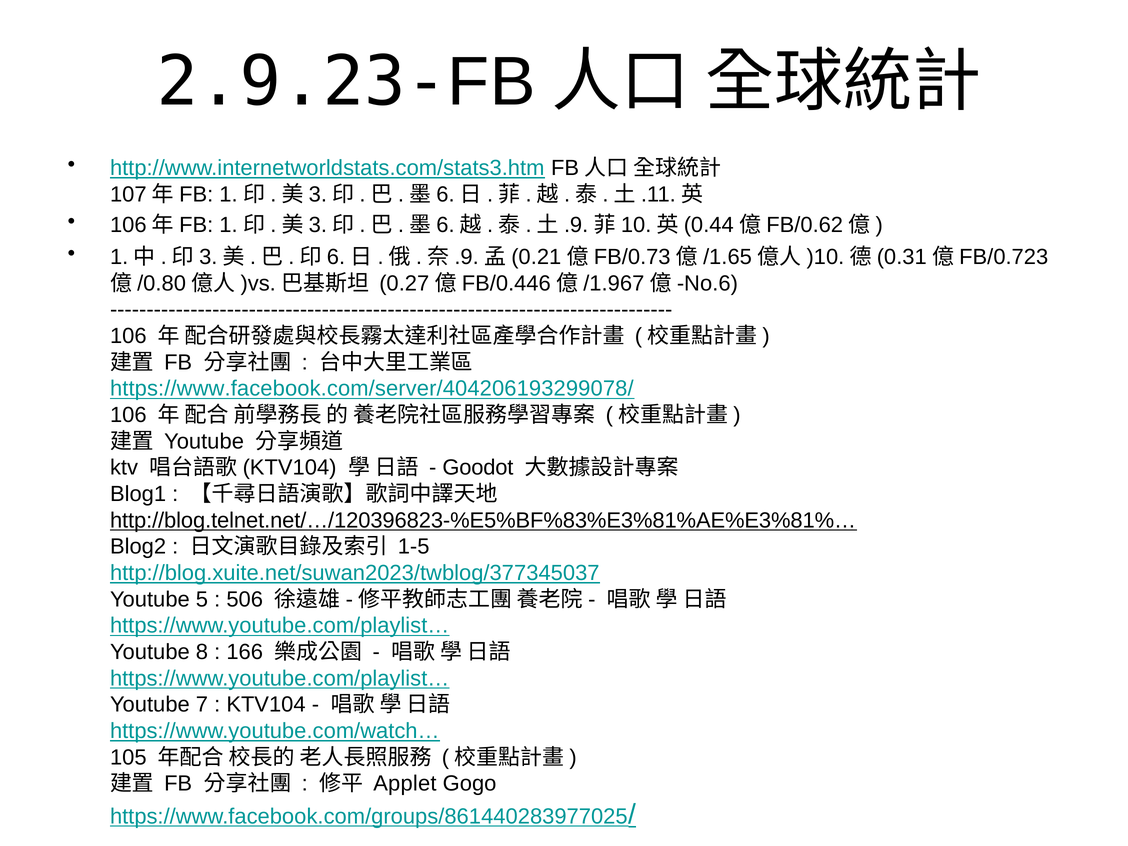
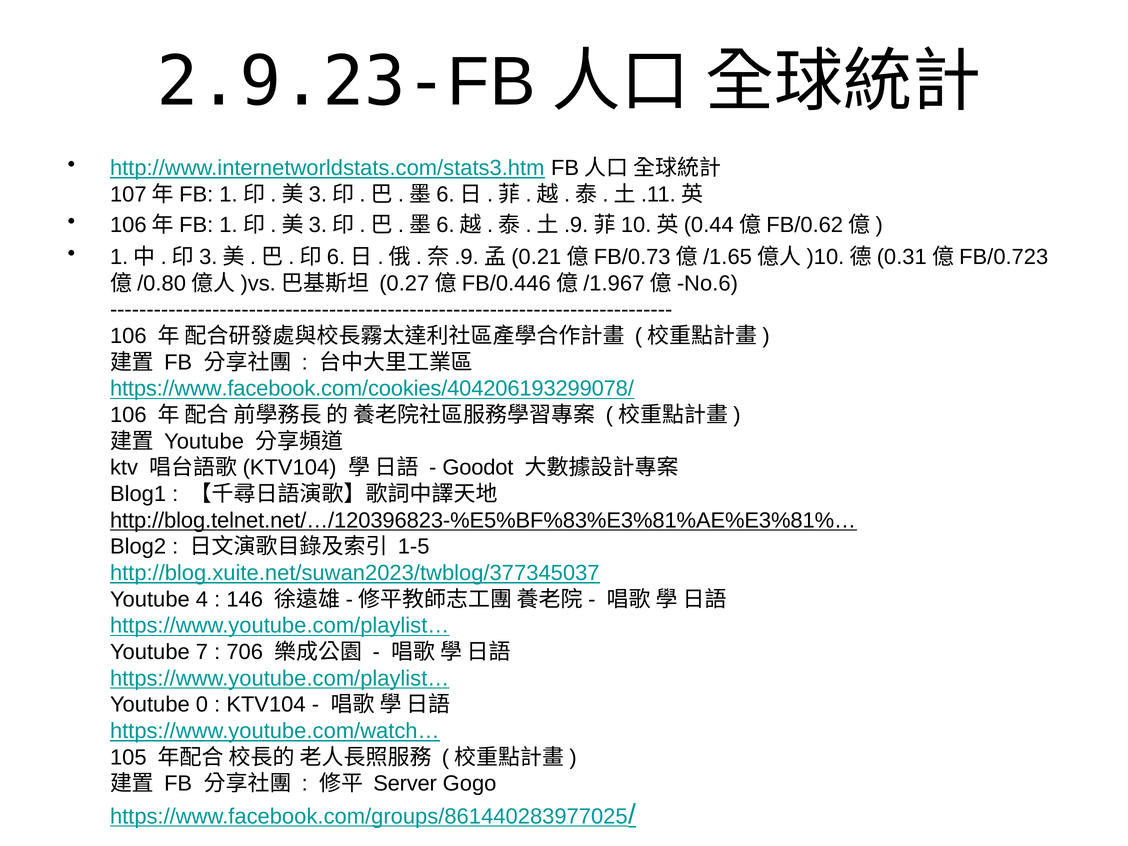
https://www.facebook.com/server/404206193299078/: https://www.facebook.com/server/404206193299078/ -> https://www.facebook.com/cookies/404206193299078/ (372, 389)
5: 5 -> 4 (202, 599)
506: 506 -> 146 (245, 599)
8: 8 -> 7 (202, 652)
166: 166 -> 706 (245, 652)
7: 7 -> 0 (202, 705)
Applet: Applet -> Server (405, 784)
